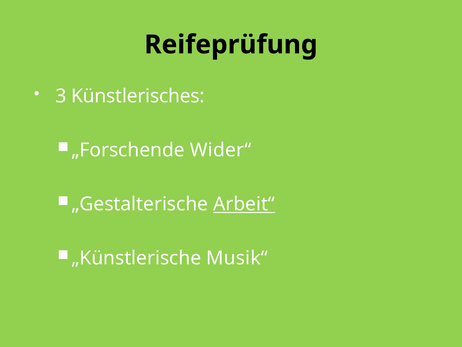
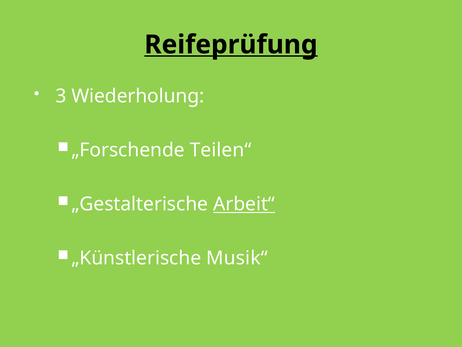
Reifeprüfung underline: none -> present (231, 45)
Künstlerisches: Künstlerisches -> Wiederholung (138, 96)
Wider“: Wider“ -> Teilen“ (221, 150)
